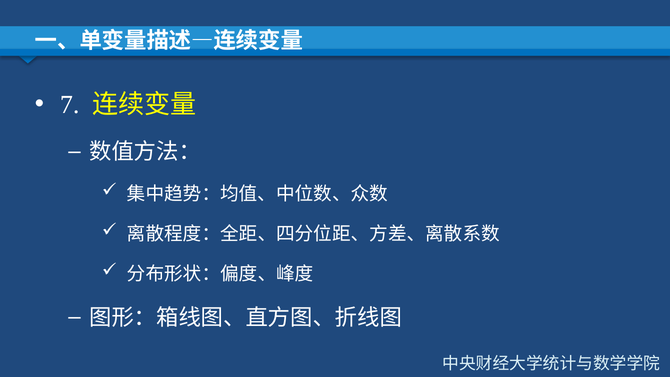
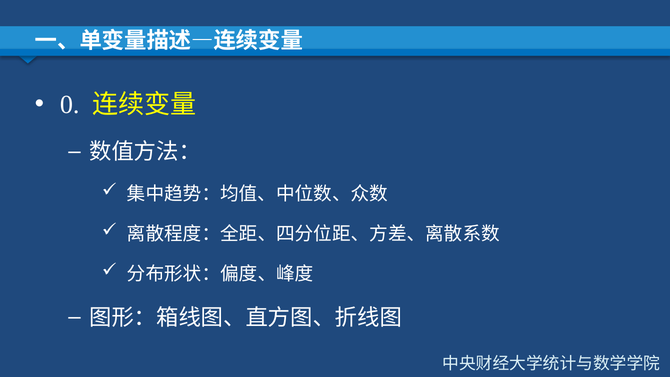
7: 7 -> 0 (70, 104)
